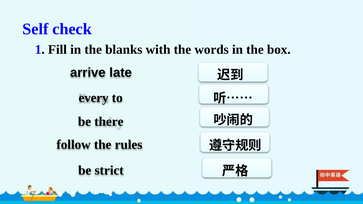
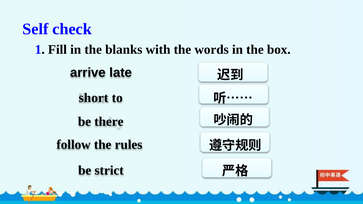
every: every -> short (93, 98)
